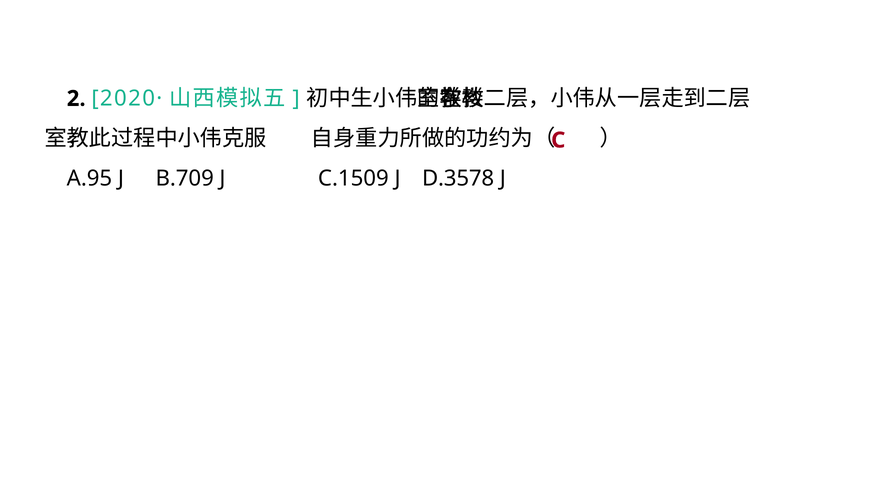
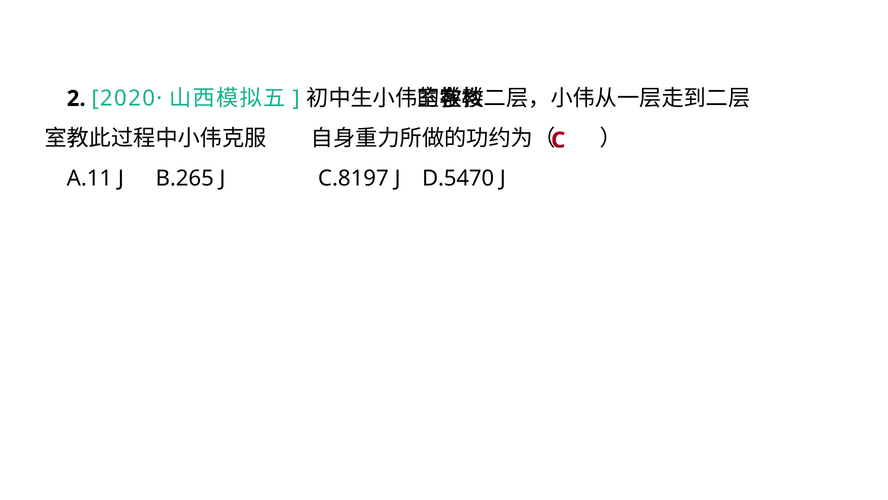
A.95: A.95 -> A.11 (89, 178)
B.709: B.709 -> B.265 (185, 178)
C.1509: C.1509 -> C.8197 (353, 178)
D.3578: D.3578 -> D.5470 (458, 178)
